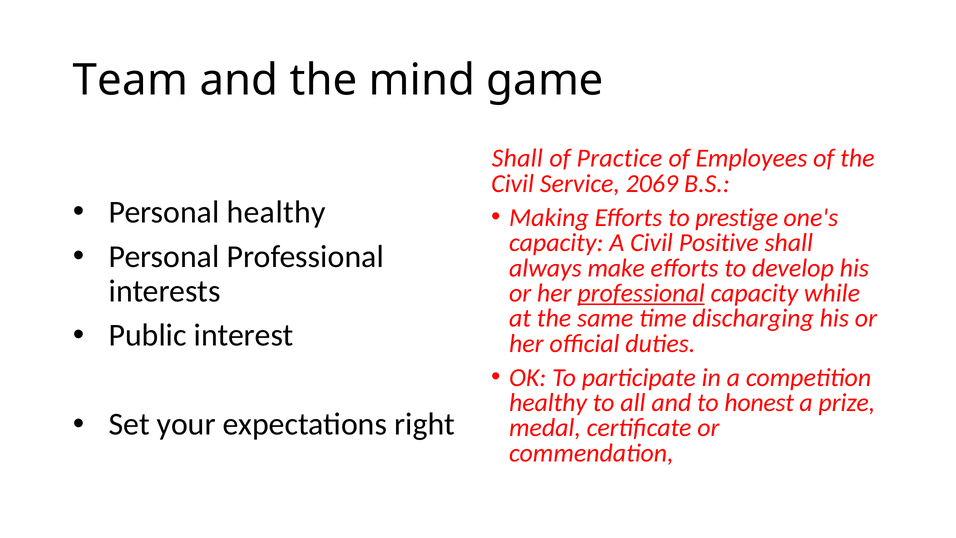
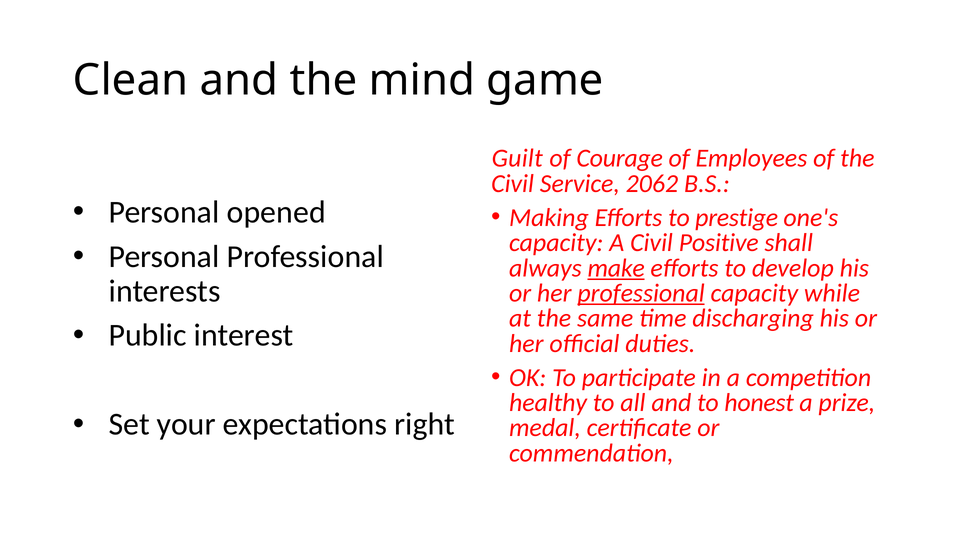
Team: Team -> Clean (131, 80)
Shall: Shall -> Guilt (517, 158)
Practice: Practice -> Courage (620, 158)
2069: 2069 -> 2062 (652, 183)
Personal healthy: healthy -> opened (276, 212)
make underline: none -> present (616, 268)
